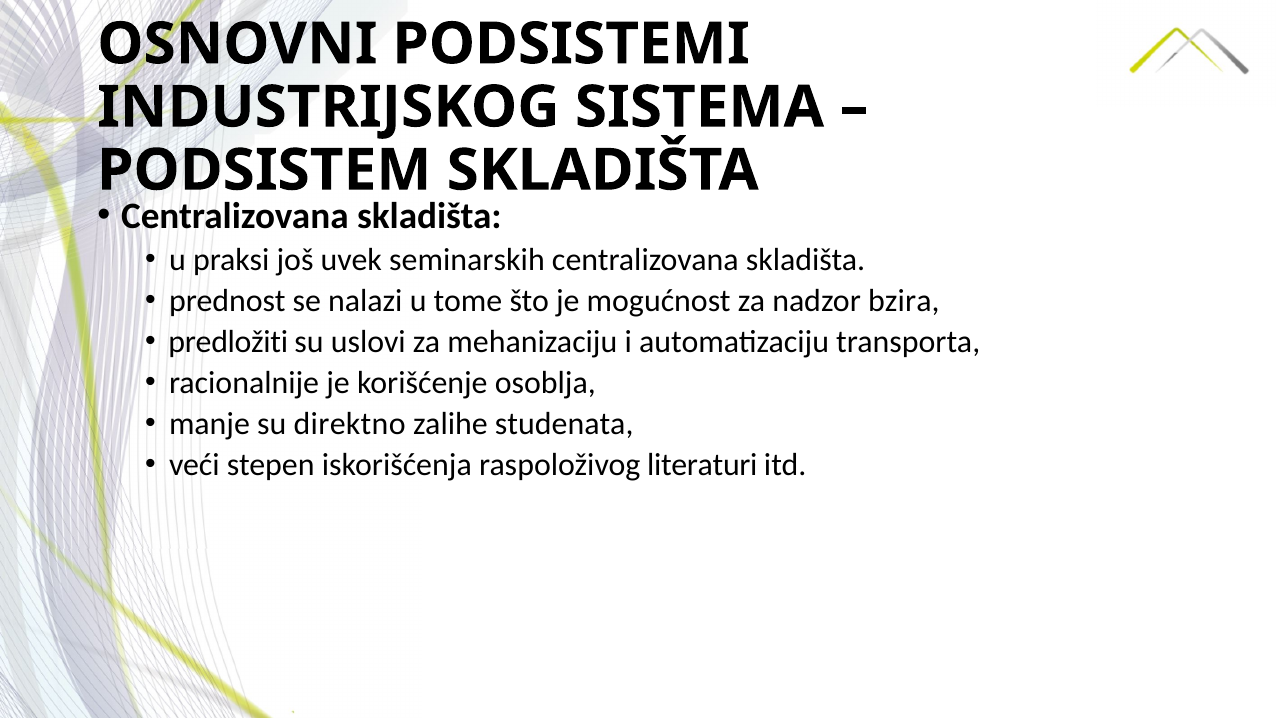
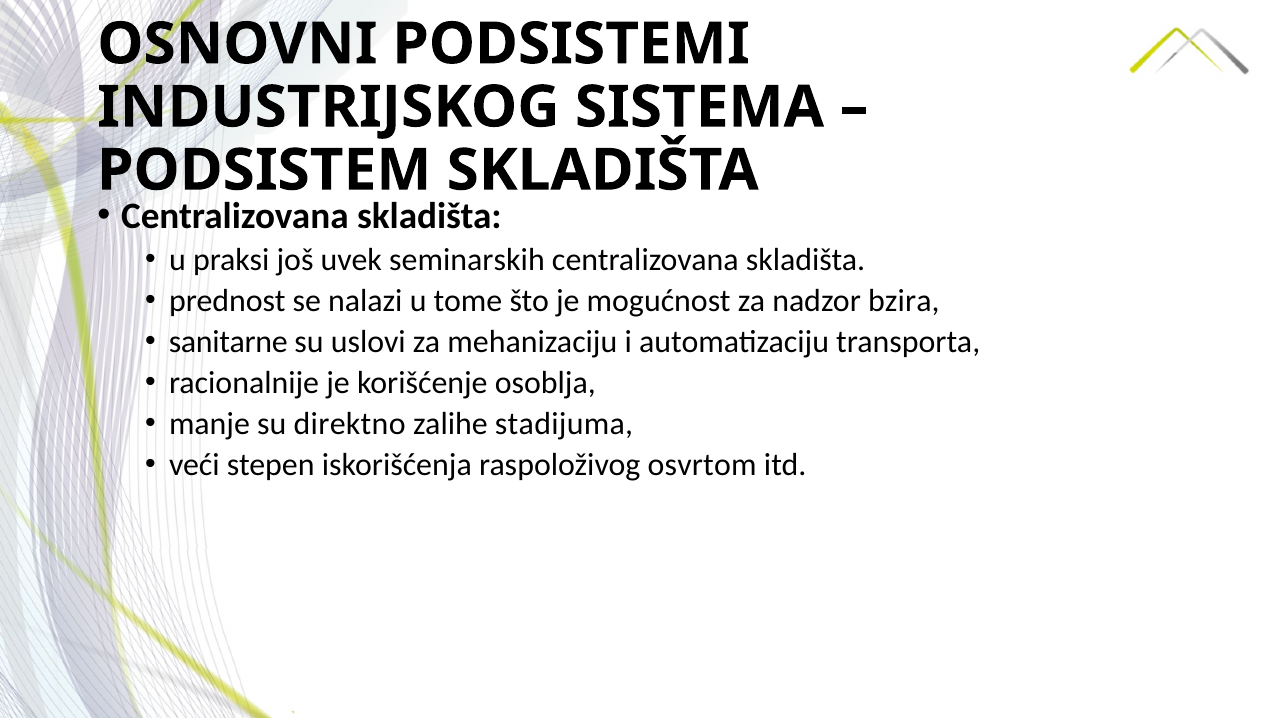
predložiti: predložiti -> sanitarne (228, 342)
studenata: studenata -> stadijuma (564, 424)
literaturi: literaturi -> osvrtom (702, 465)
